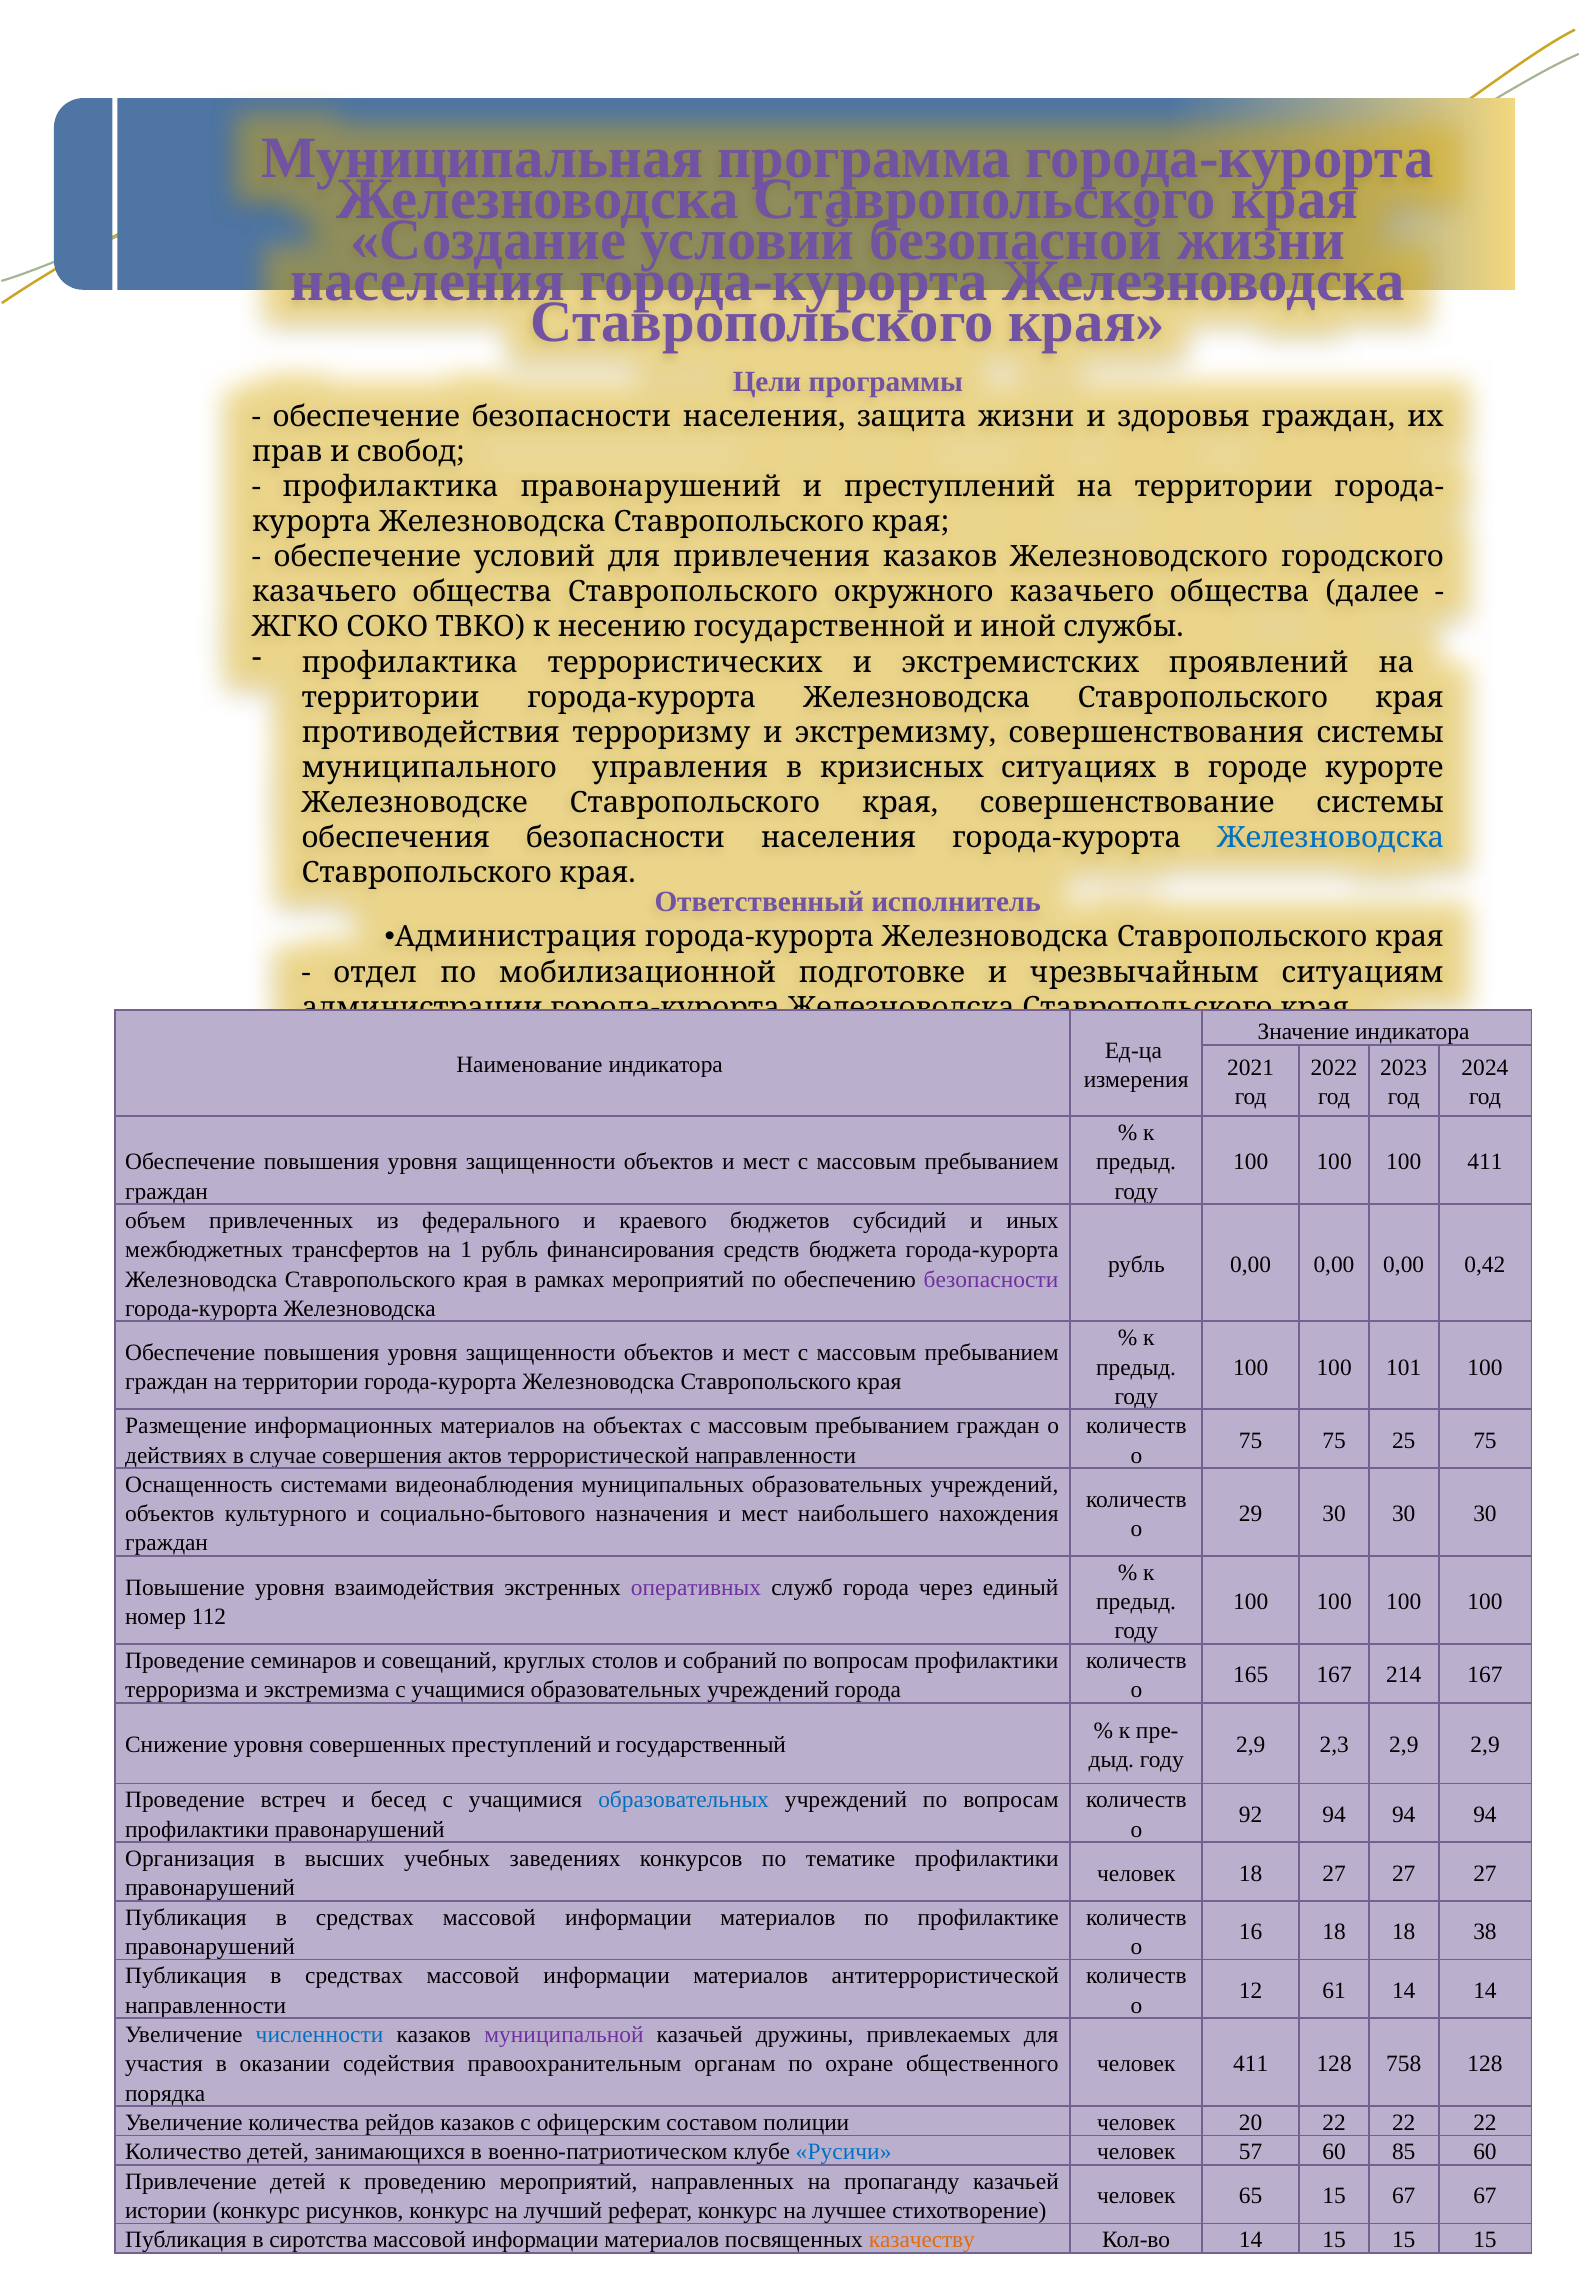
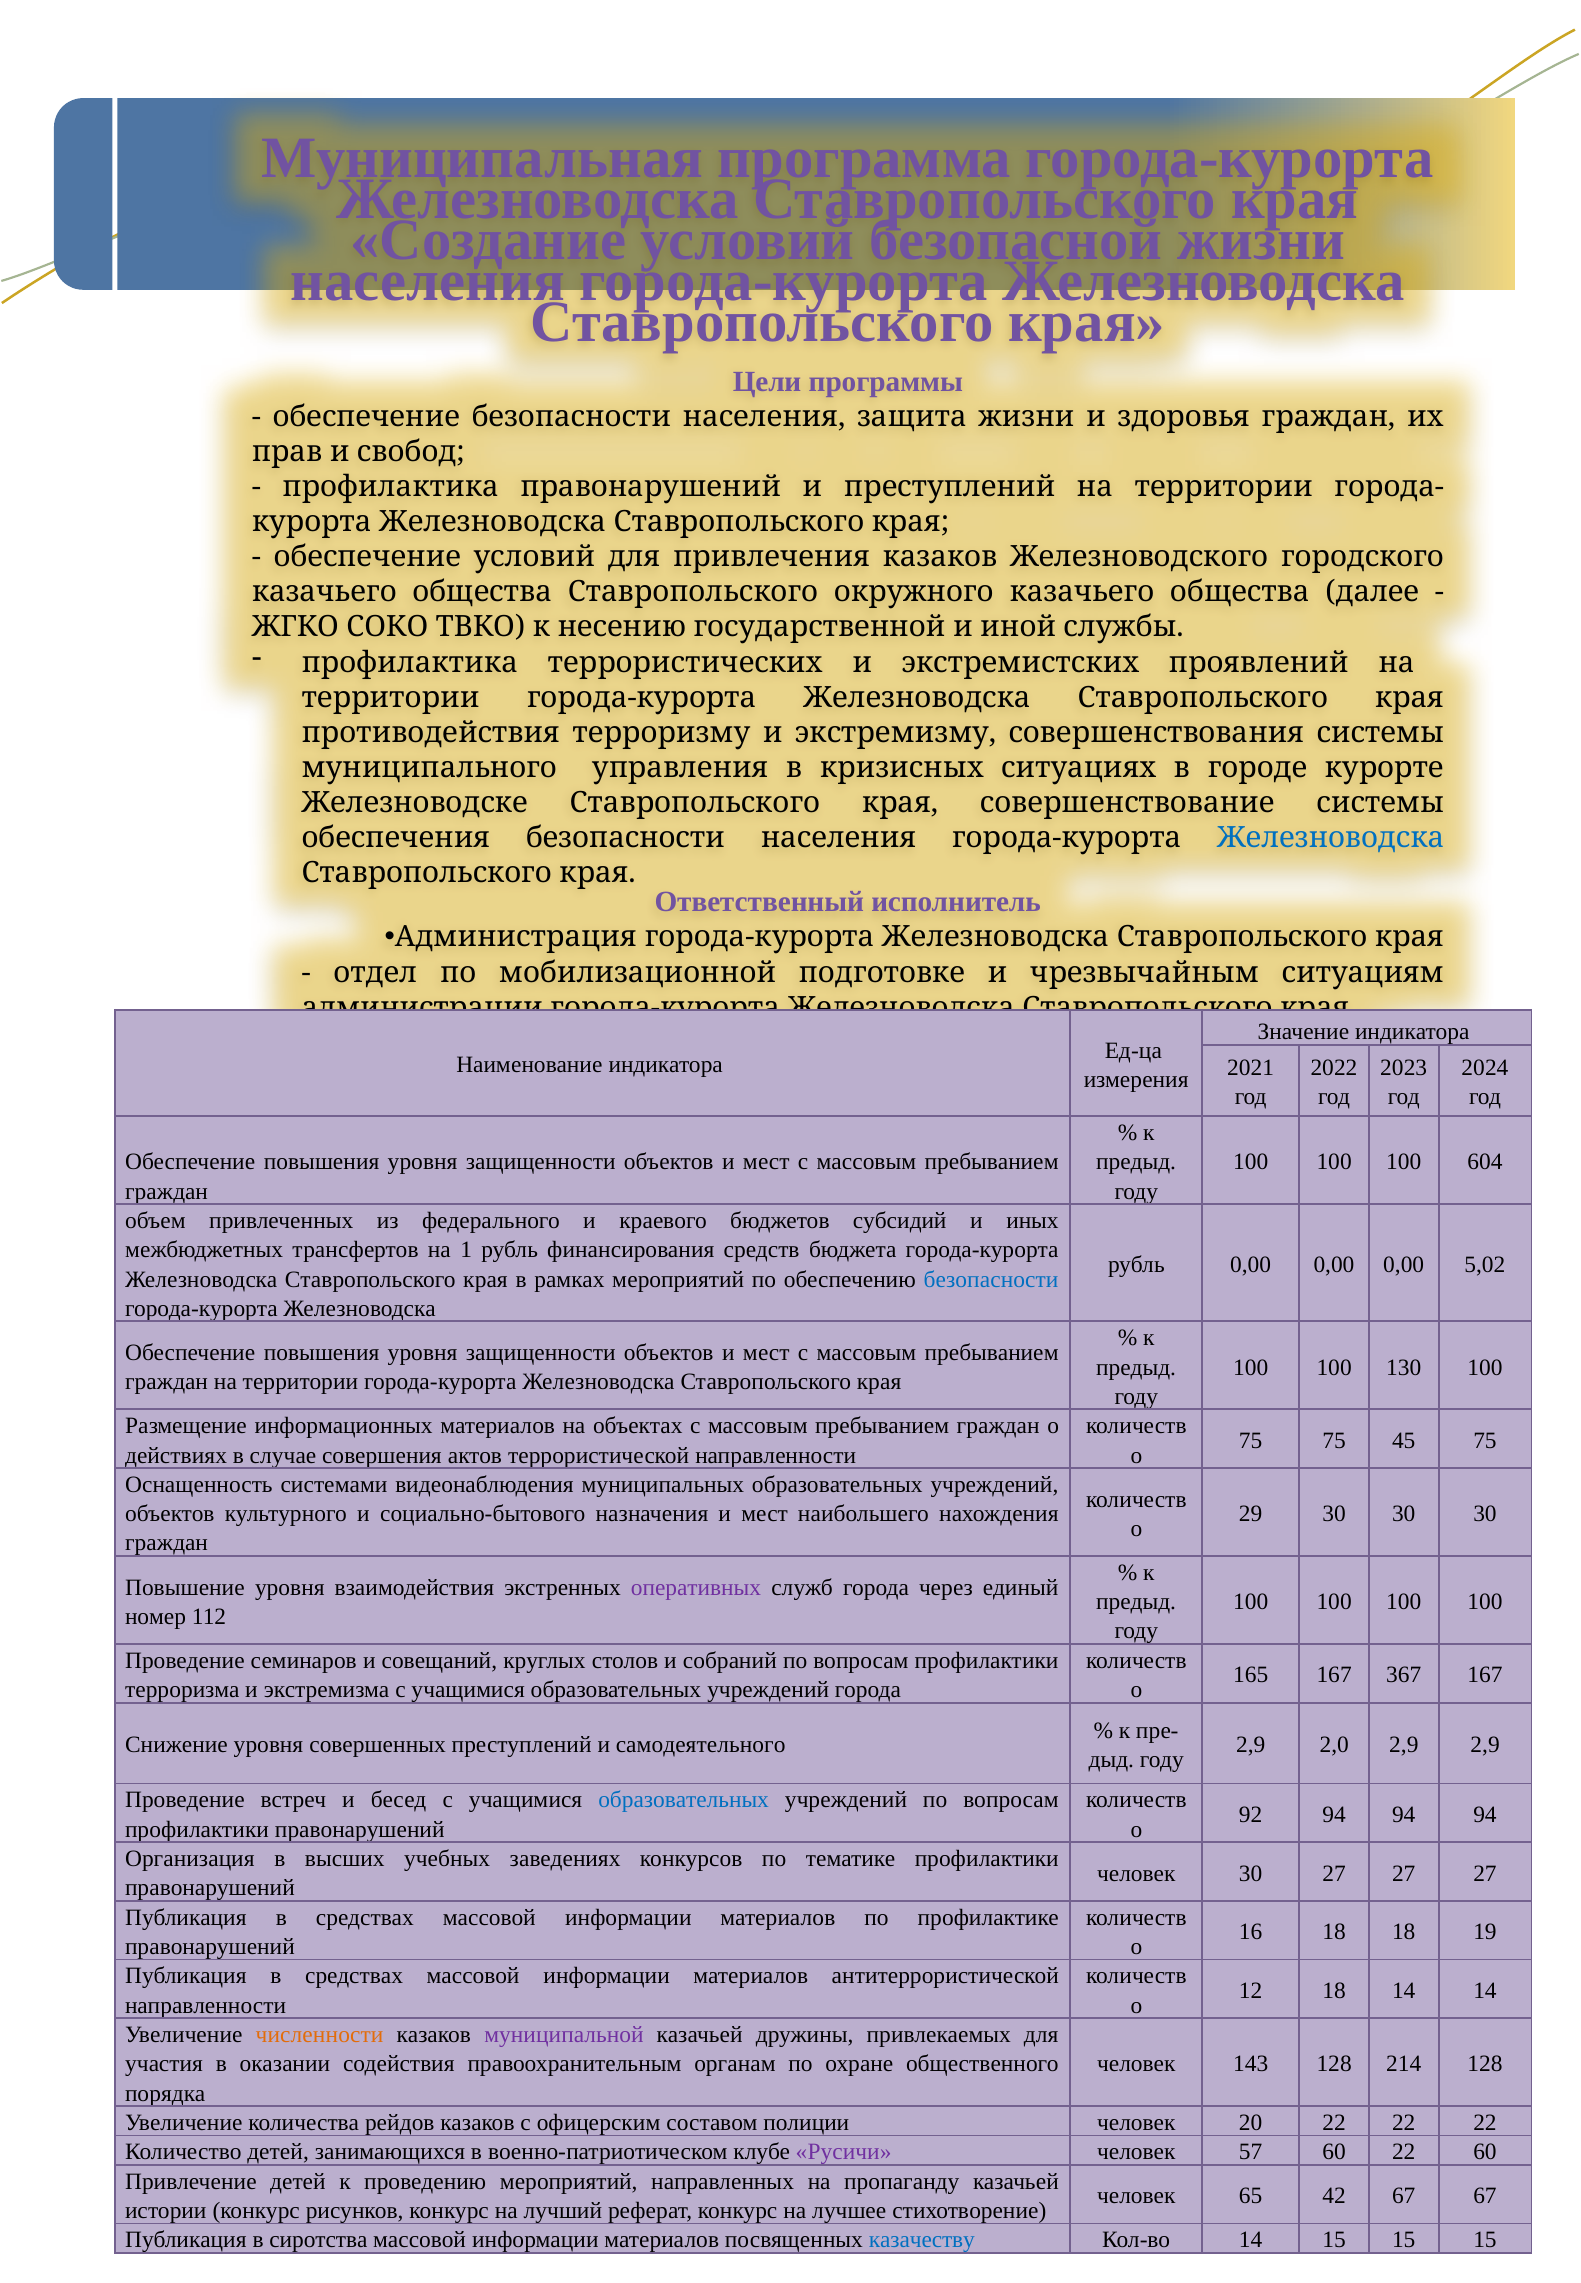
100 411: 411 -> 604 (1485, 1163)
0,42: 0,42 -> 5,02 (1485, 1265)
безопасности colour: purple -> blue (991, 1280)
101: 101 -> 130 (1404, 1368)
25: 25 -> 45 (1404, 1441)
214: 214 -> 367 (1404, 1676)
государственный: государственный -> самодеятельного (701, 1746)
2,3: 2,3 -> 2,0 (1334, 1746)
человек 18: 18 -> 30 (1251, 1874)
38: 38 -> 19 (1485, 1933)
12 61: 61 -> 18 (1334, 1991)
численности colour: blue -> orange (320, 2035)
человек 411: 411 -> 143 (1251, 2065)
758: 758 -> 214 (1404, 2065)
Русичи colour: blue -> purple (844, 2153)
60 85: 85 -> 22 (1404, 2153)
65 15: 15 -> 42 (1334, 2197)
казачеству colour: orange -> blue (922, 2241)
